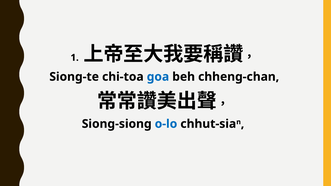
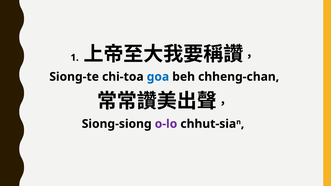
o-lo colour: blue -> purple (166, 124)
